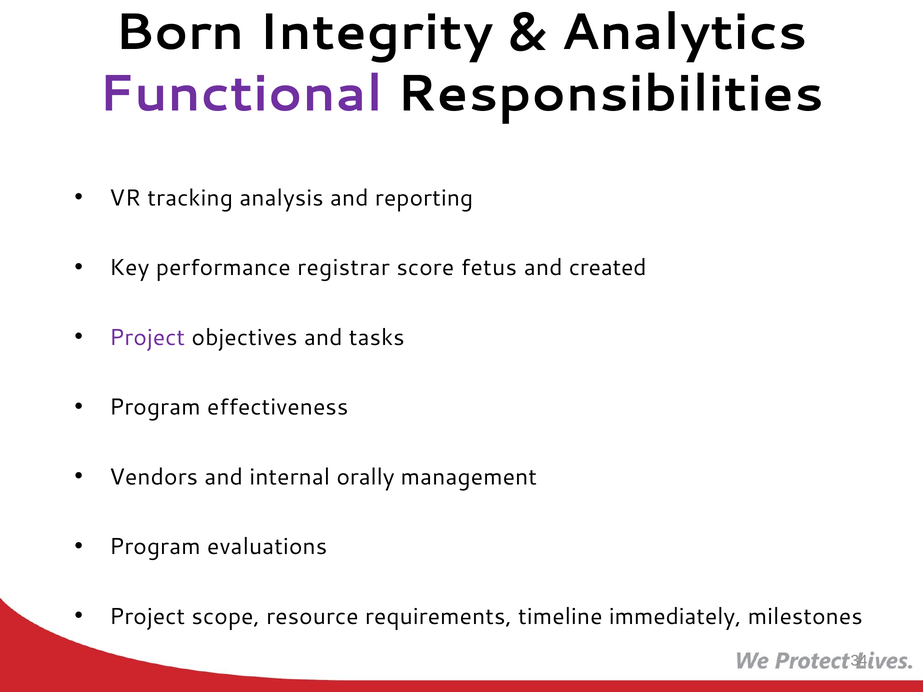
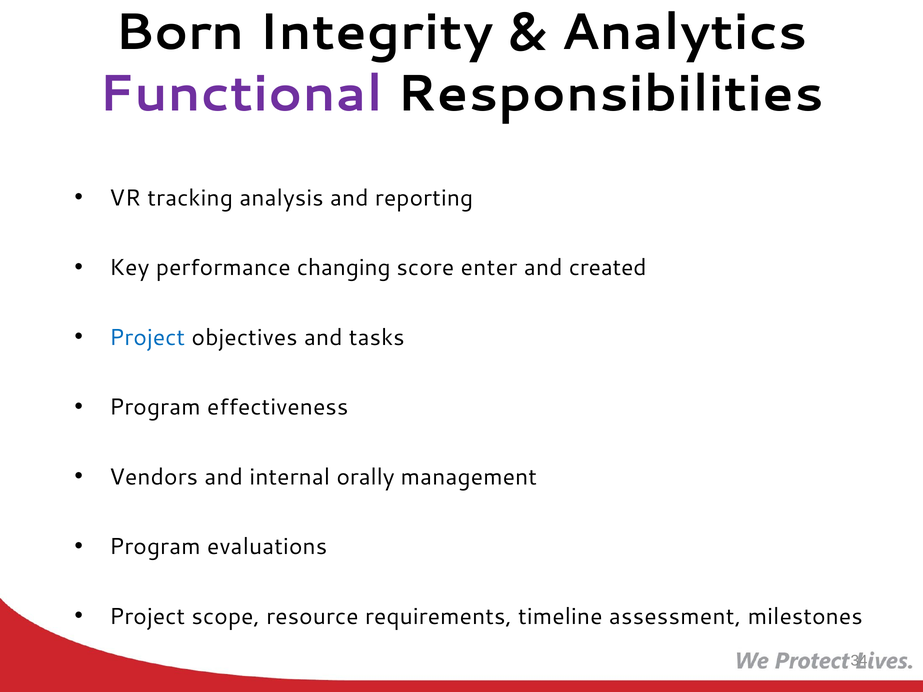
registrar: registrar -> changing (344, 268)
fetus: fetus -> enter (489, 268)
Project colour: purple -> blue (147, 338)
immediately: immediately -> assessment (675, 617)
